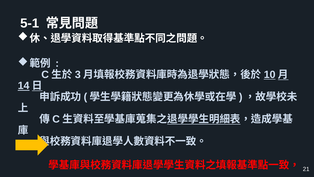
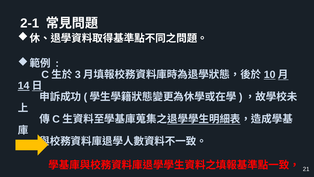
5-1: 5-1 -> 2-1 (30, 23)
